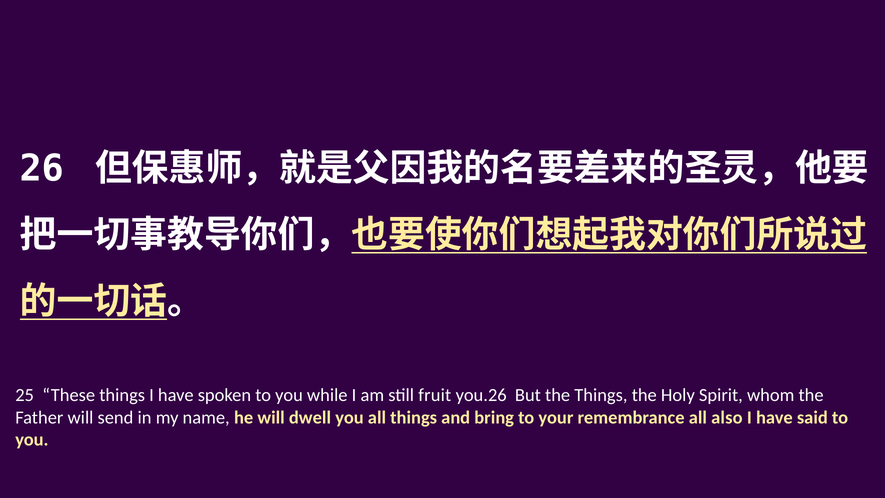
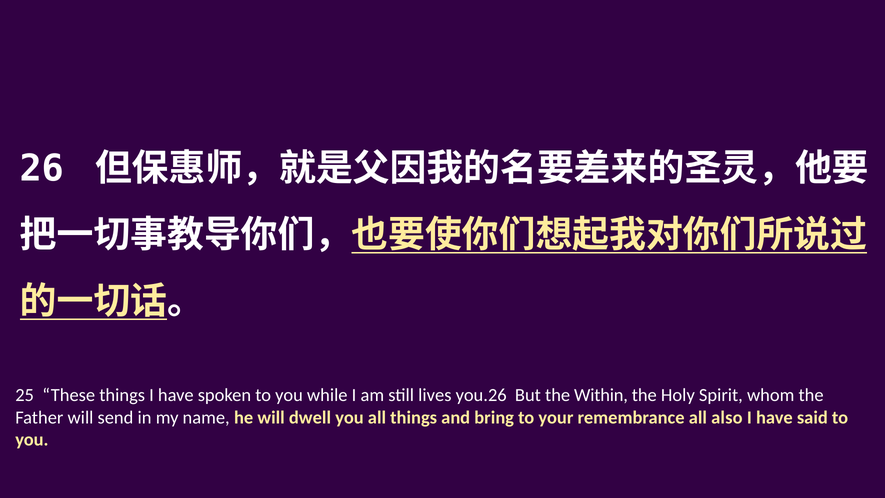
fruit: fruit -> lives (435, 395)
the Things: Things -> Within (601, 395)
